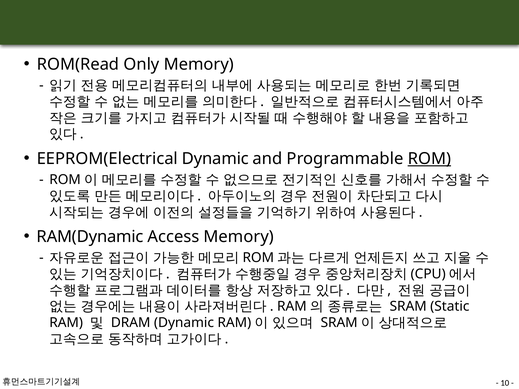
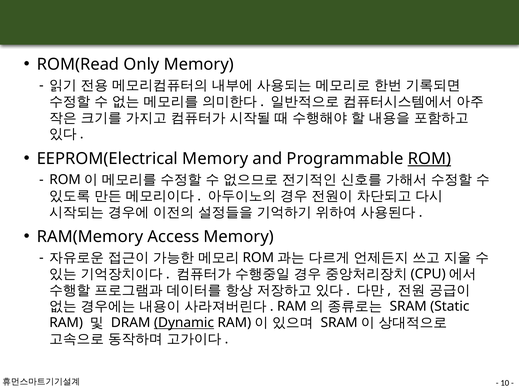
EEPROM(Electrical Dynamic: Dynamic -> Memory (215, 159)
RAM(Dynamic: RAM(Dynamic -> RAM(Memory (90, 237)
Dynamic underline: none -> present (184, 323)
